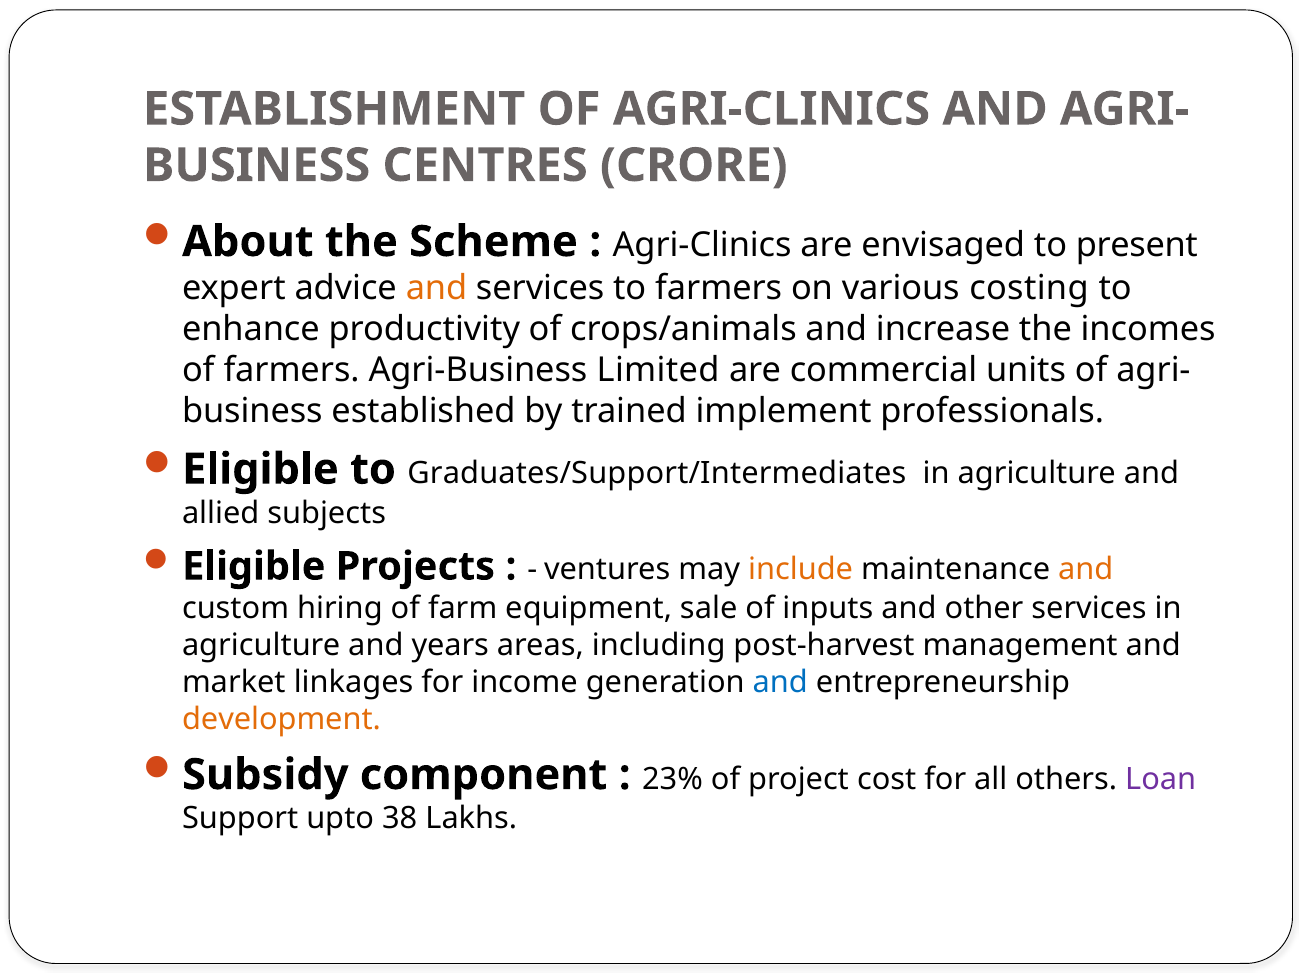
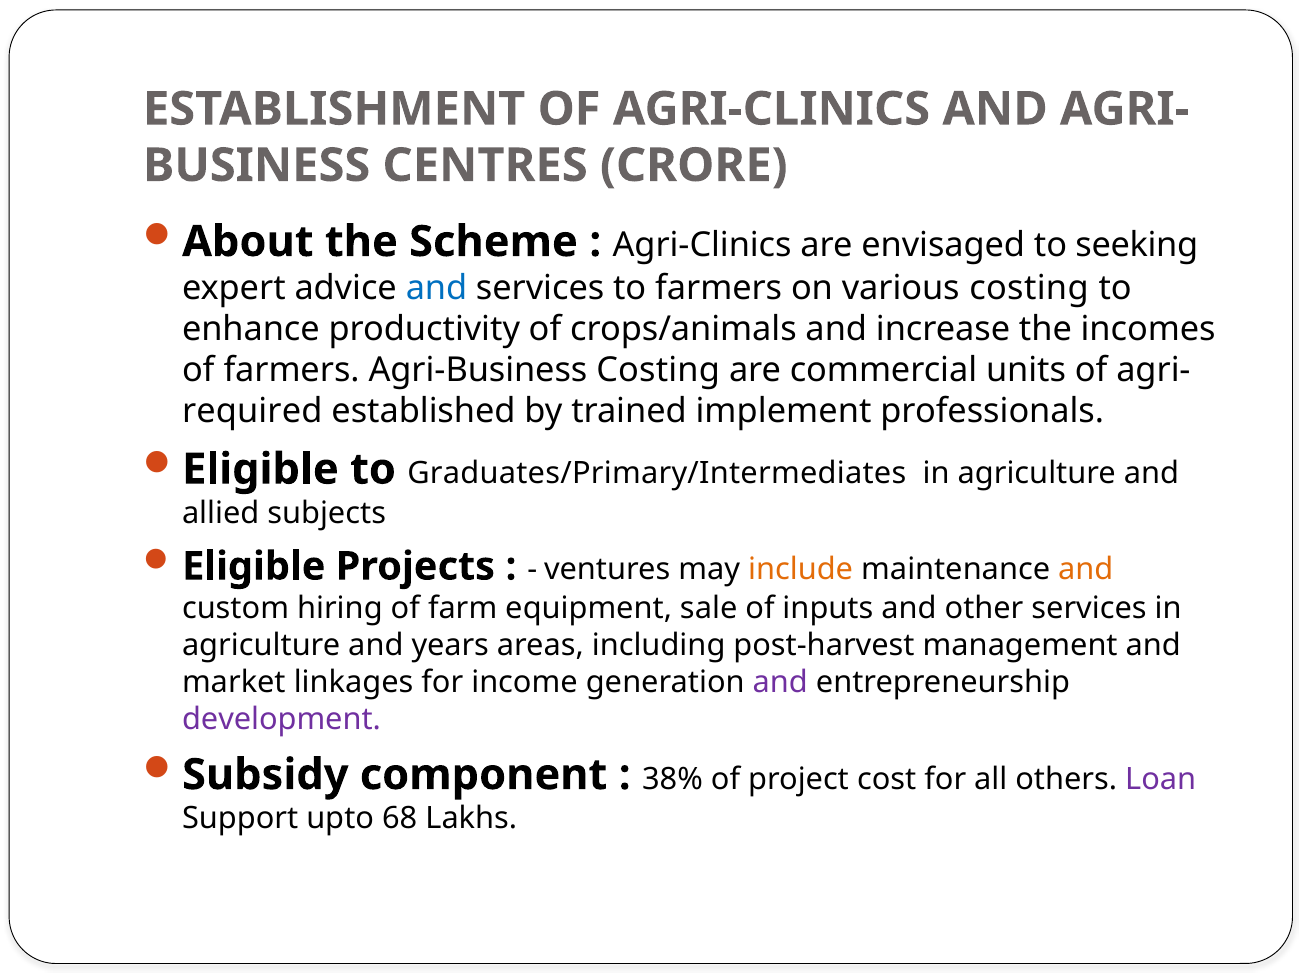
present: present -> seeking (1137, 245)
and colour: orange -> blue (436, 288)
Agri-Business Limited: Limited -> Costing (658, 370)
business: business -> required (252, 411)
Graduates/Support/Intermediates: Graduates/Support/Intermediates -> Graduates/Primary/Intermediates (657, 473)
and colour: blue -> purple (780, 682)
development colour: orange -> purple (281, 719)
23%: 23% -> 38% (673, 779)
38: 38 -> 68 (400, 818)
